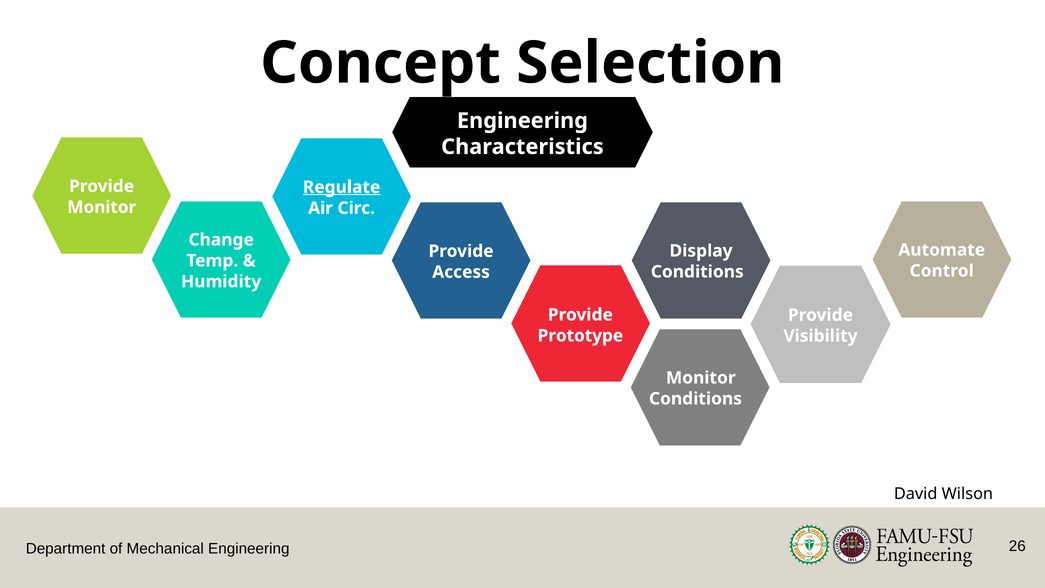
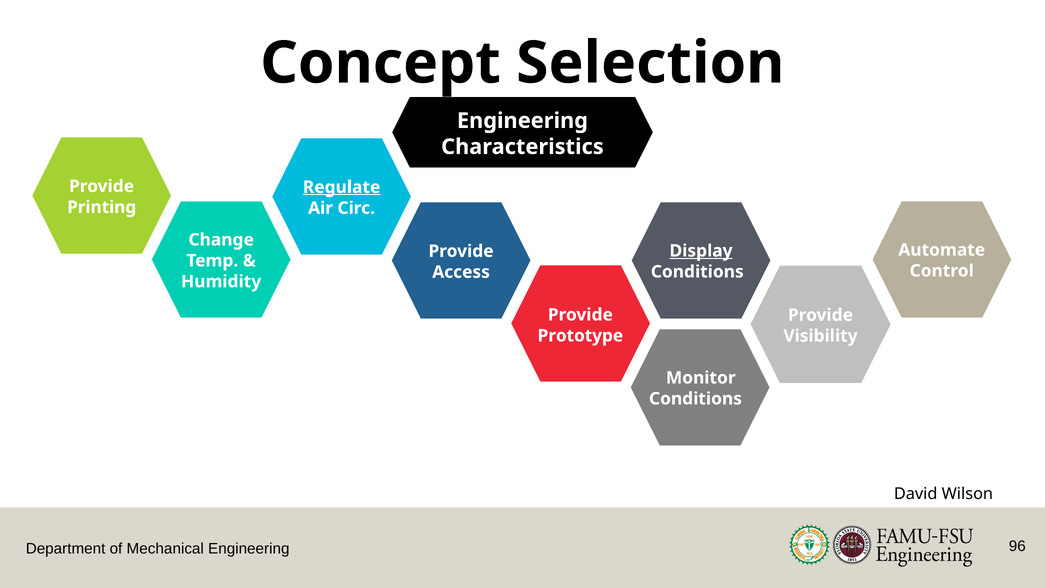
Monitor: Monitor -> Printing (102, 207)
Display underline: none -> present (701, 251)
26: 26 -> 96 (1017, 546)
